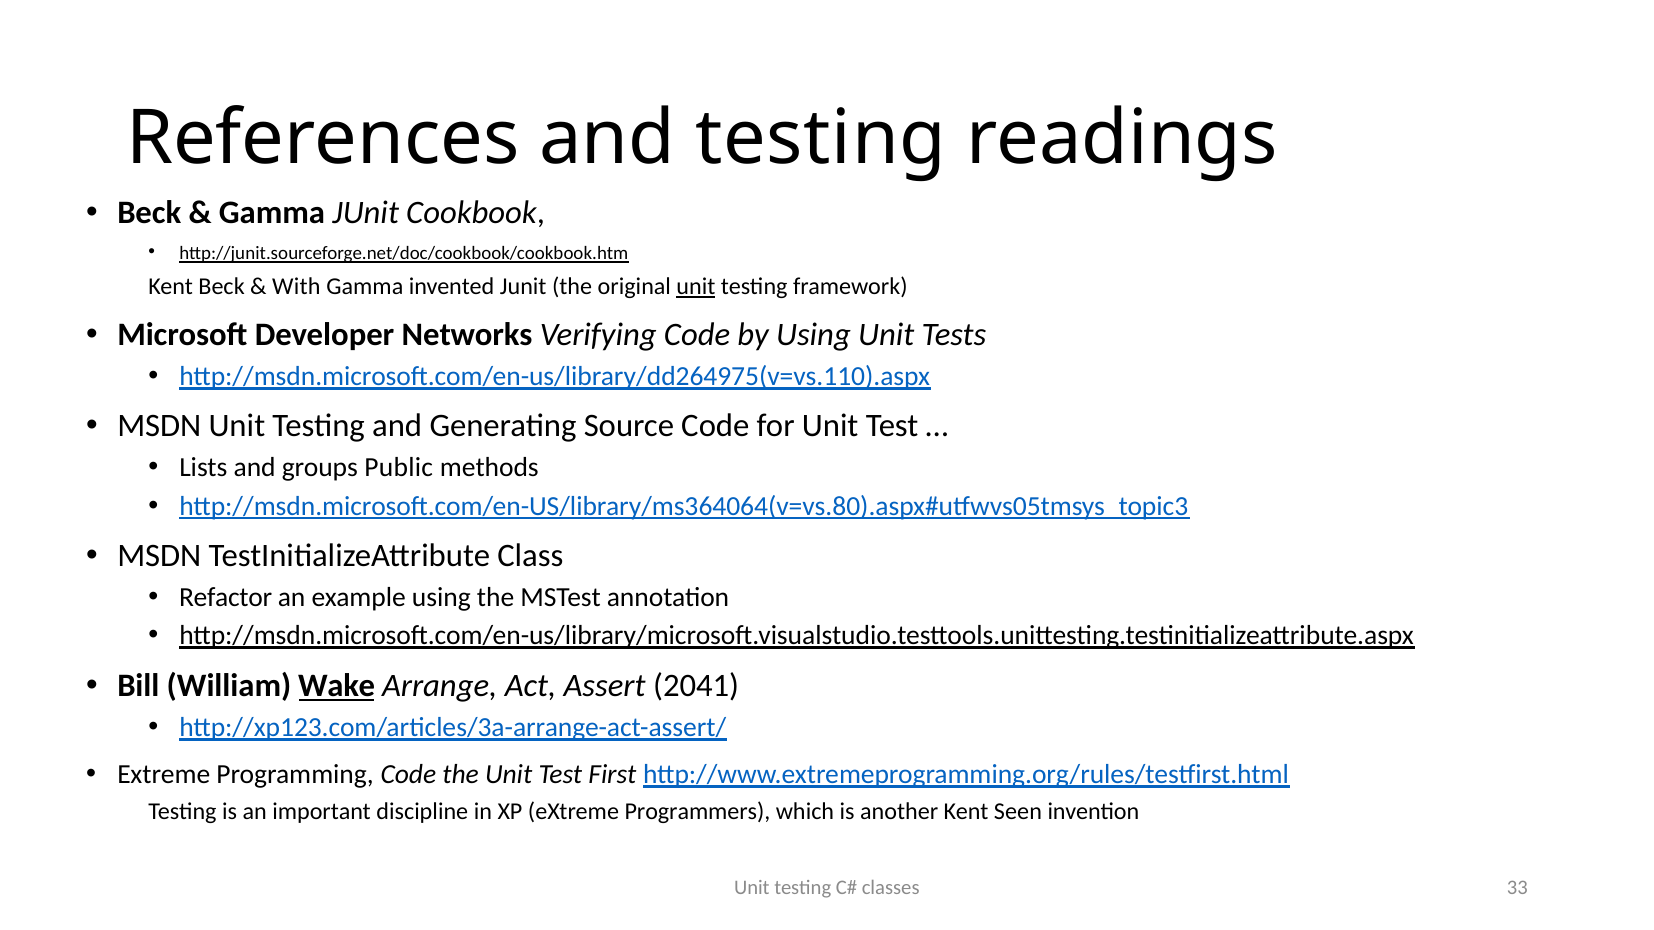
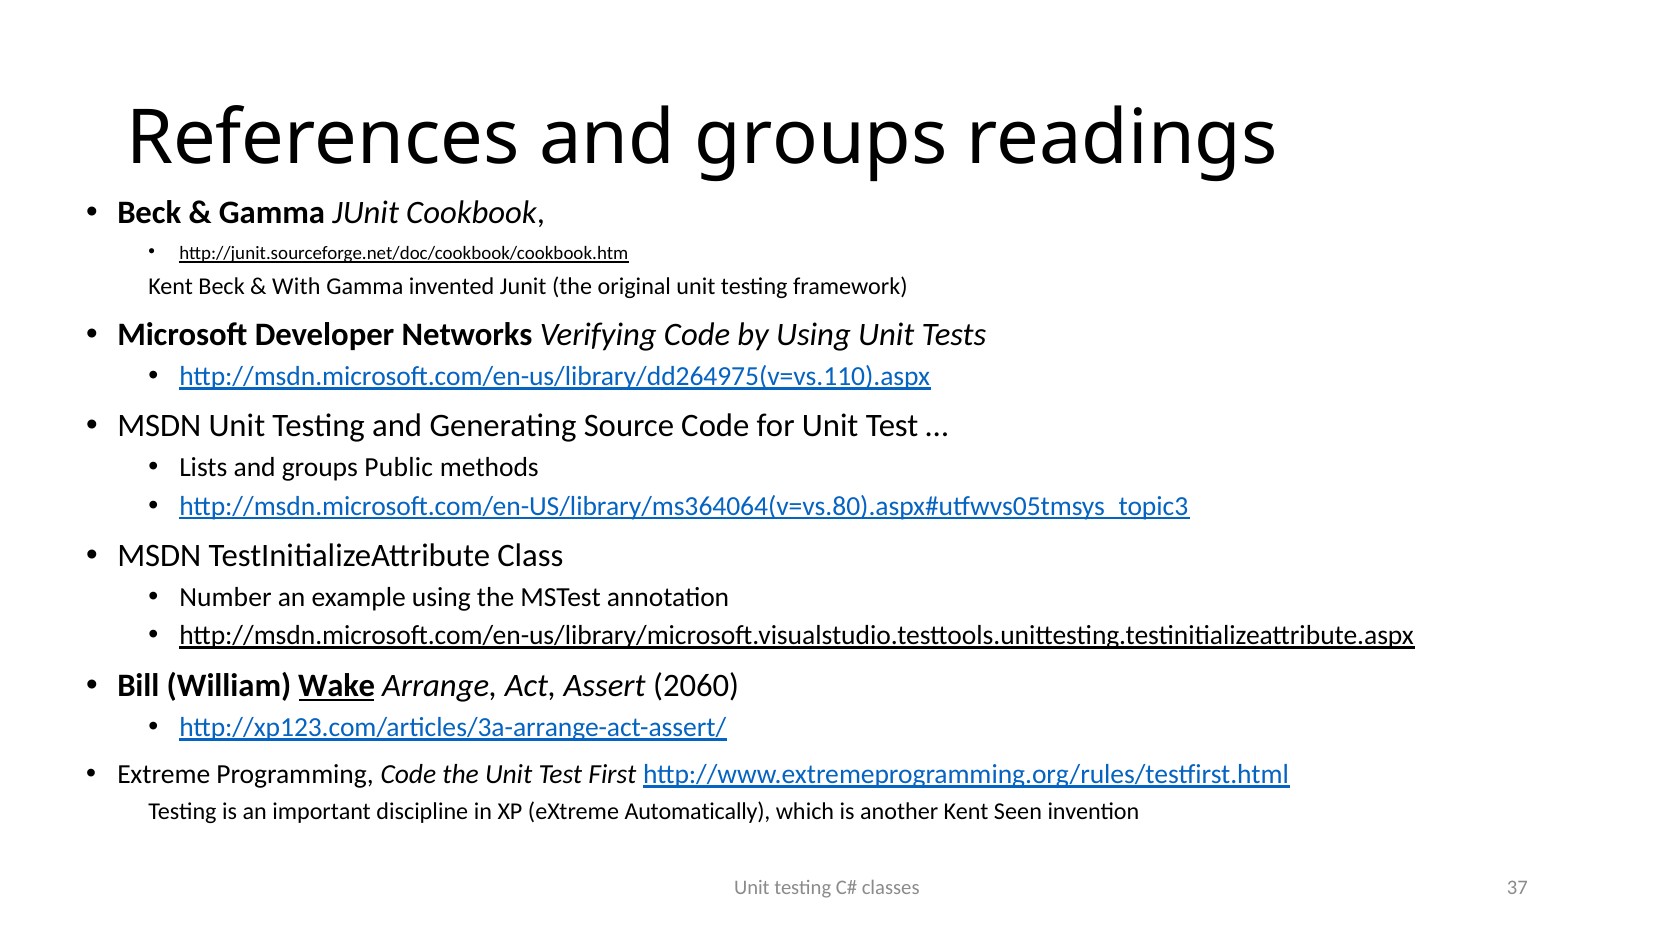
References and testing: testing -> groups (821, 139)
unit underline: present -> none (696, 287)
Refactor: Refactor -> Number (225, 597)
2041: 2041 -> 2060 (696, 686)
Programmers: Programmers -> Automatically (698, 812)
33: 33 -> 37 (1517, 888)
